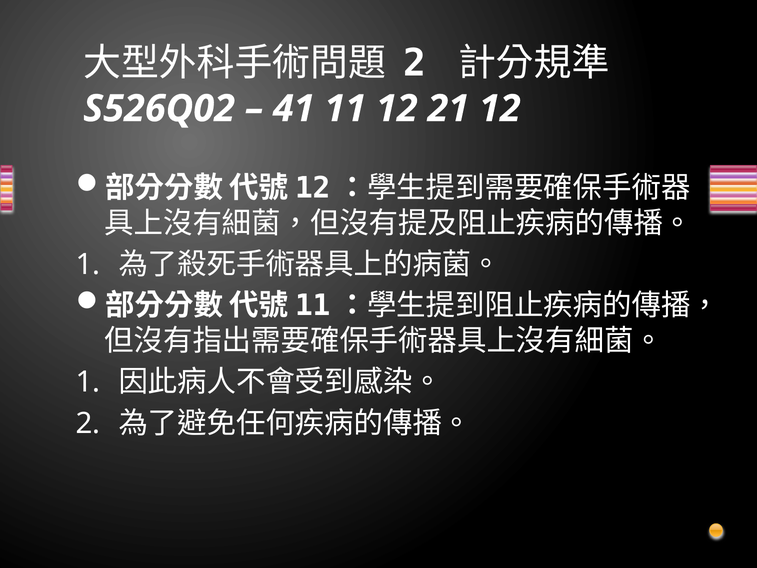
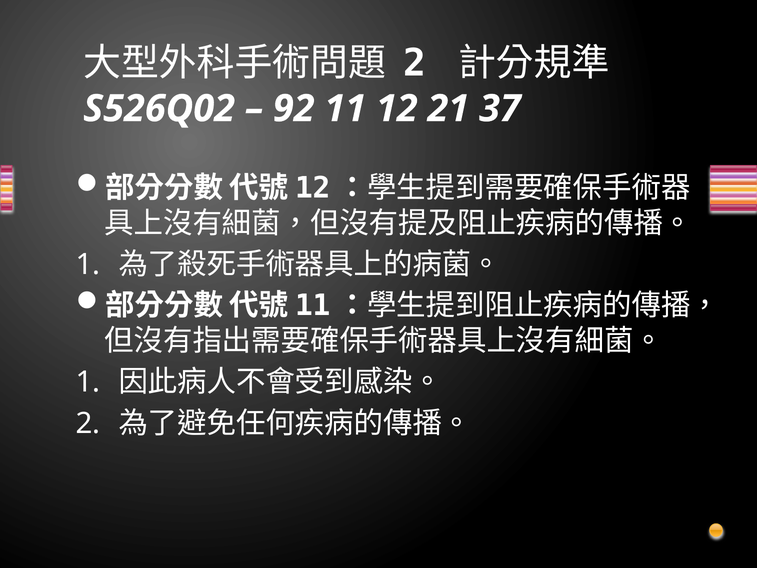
41: 41 -> 92 (294, 109)
21 12: 12 -> 37 (500, 109)
